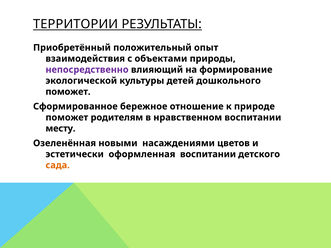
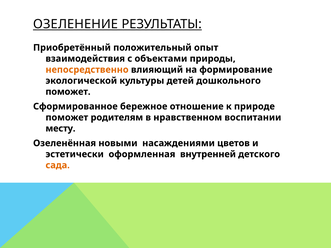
ТЕРРИТОРИИ: ТЕРРИТОРИИ -> ОЗЕЛЕНЕНИЕ (76, 24)
непосредственно colour: purple -> orange (87, 70)
оформленная воспитании: воспитании -> внутренней (208, 154)
